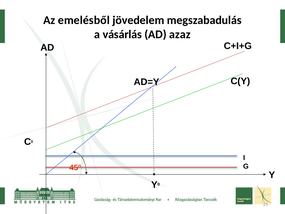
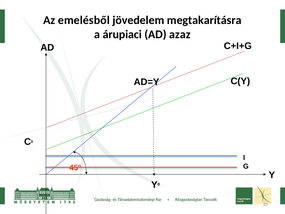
megszabadulás: megszabadulás -> megtakarításra (204, 20)
vásárlás: vásárlás -> árupiaci (122, 34)
